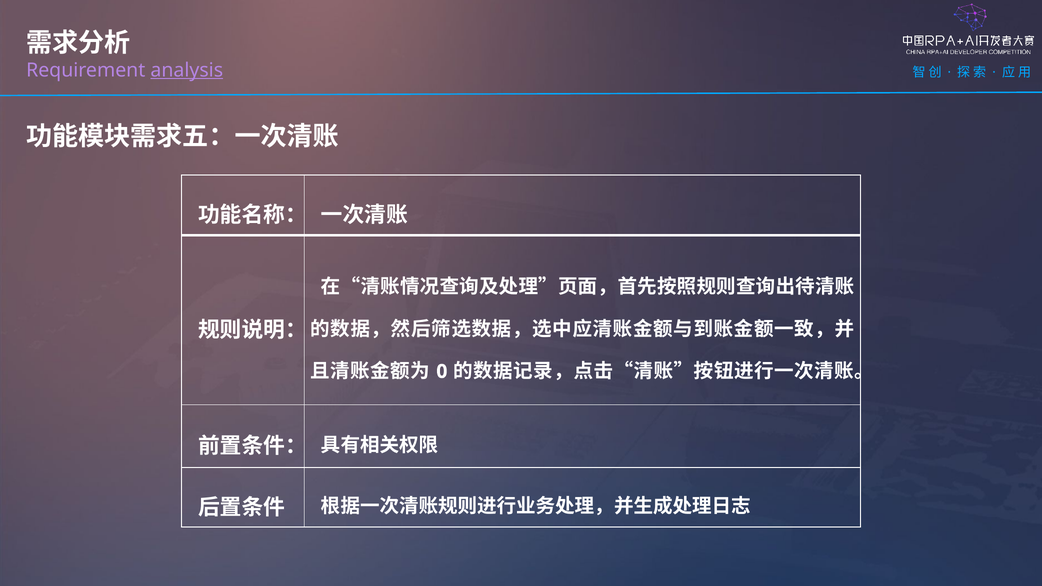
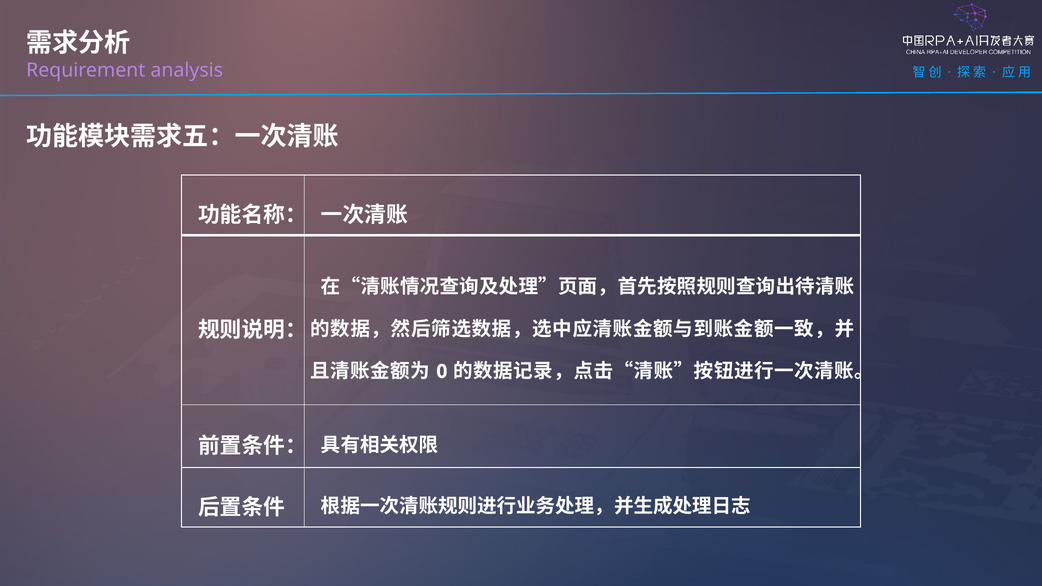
analysis underline: present -> none (187, 70)
